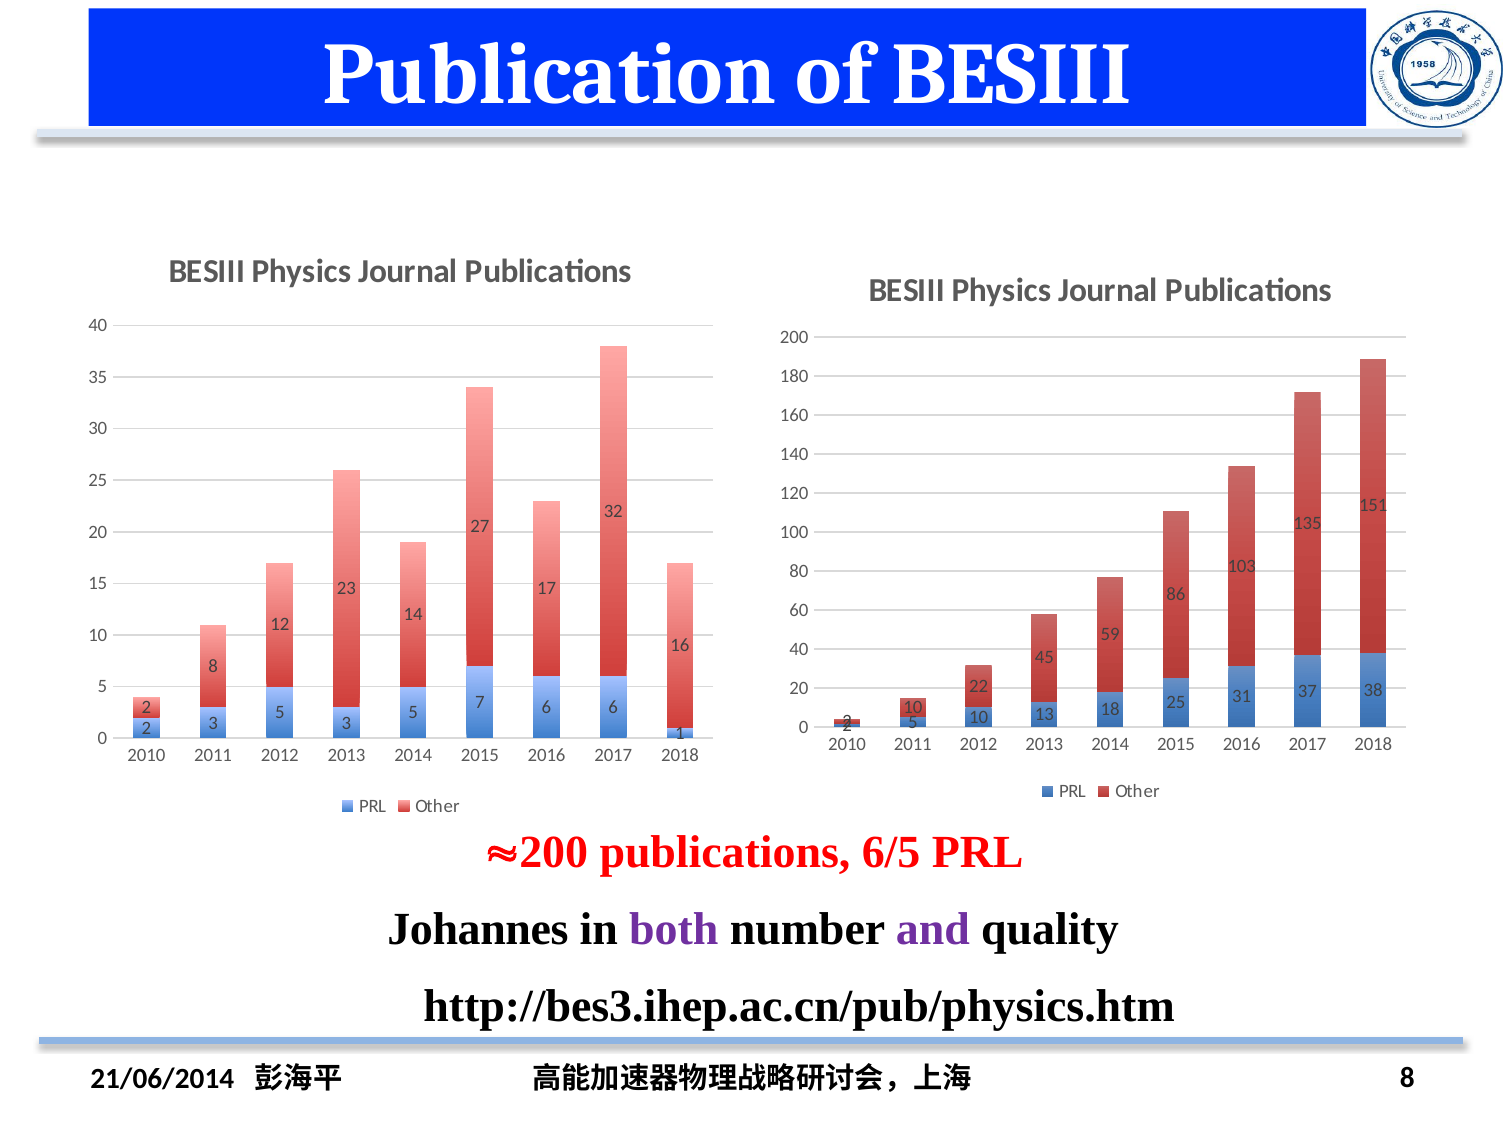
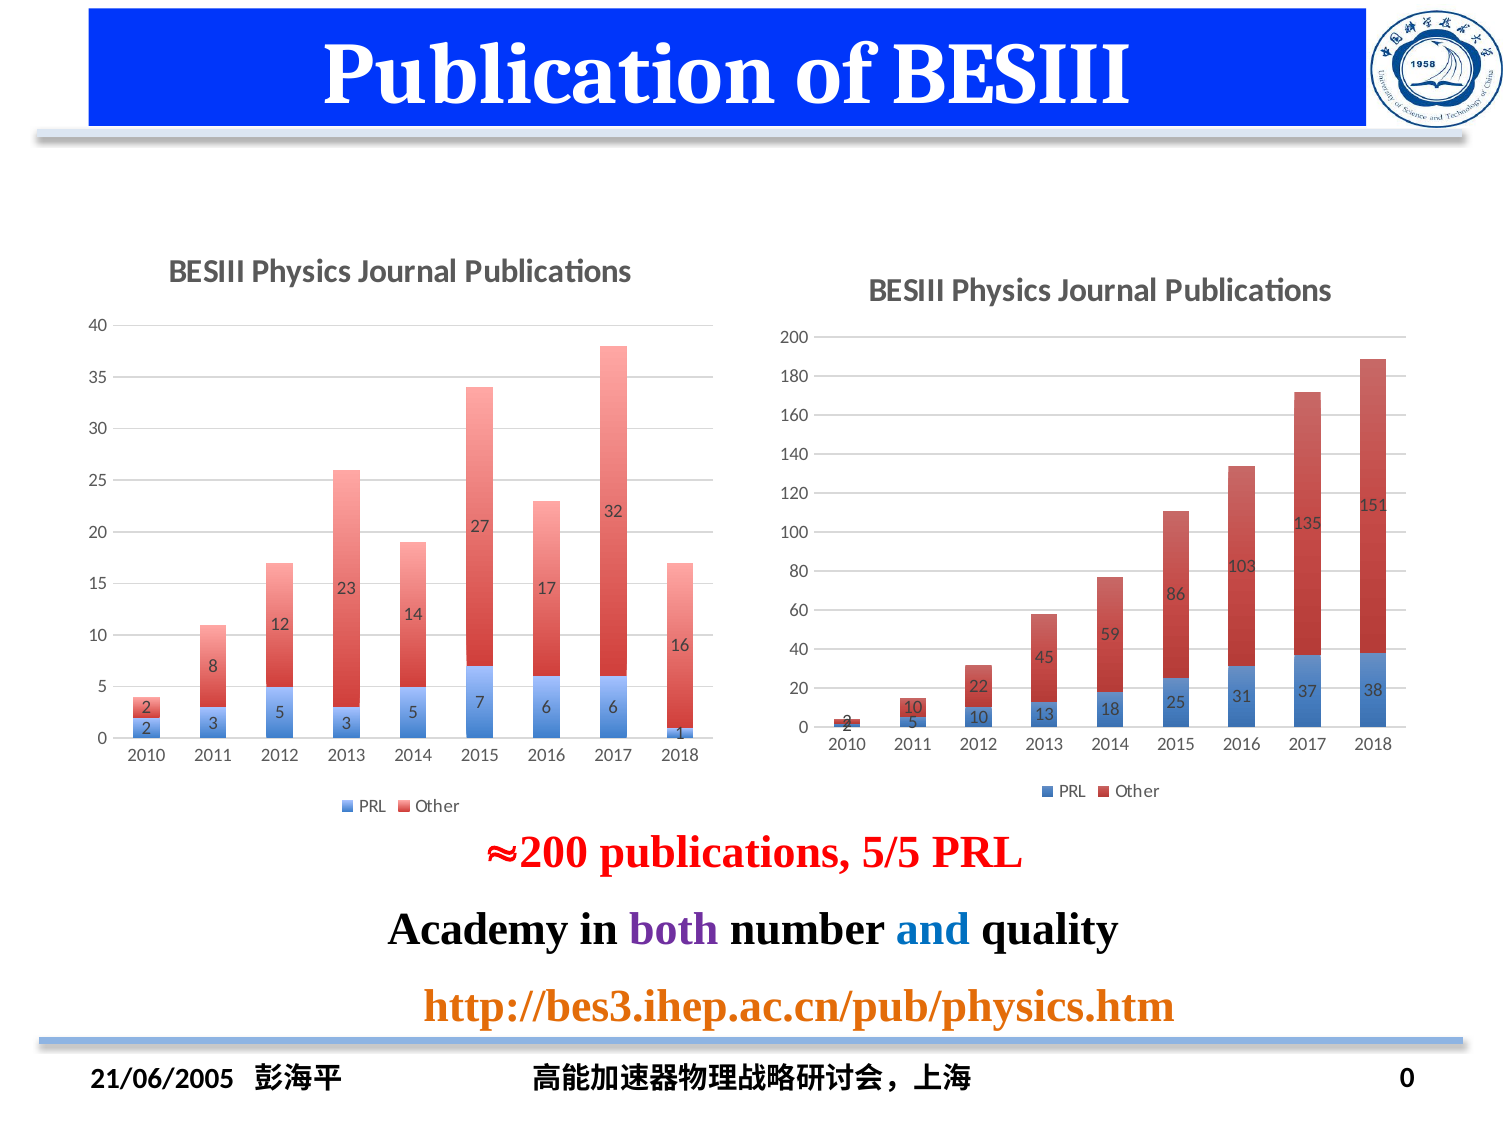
6/5: 6/5 -> 5/5 (891, 852)
Johannes: Johannes -> Academy (478, 929)
and colour: purple -> blue (933, 929)
http://bes3.ihep.ac.cn/pub/physics.htm colour: black -> orange (799, 1007)
21/06/2014: 21/06/2014 -> 21/06/2005 (162, 1078)
8: 8 -> 0 (1407, 1078)
